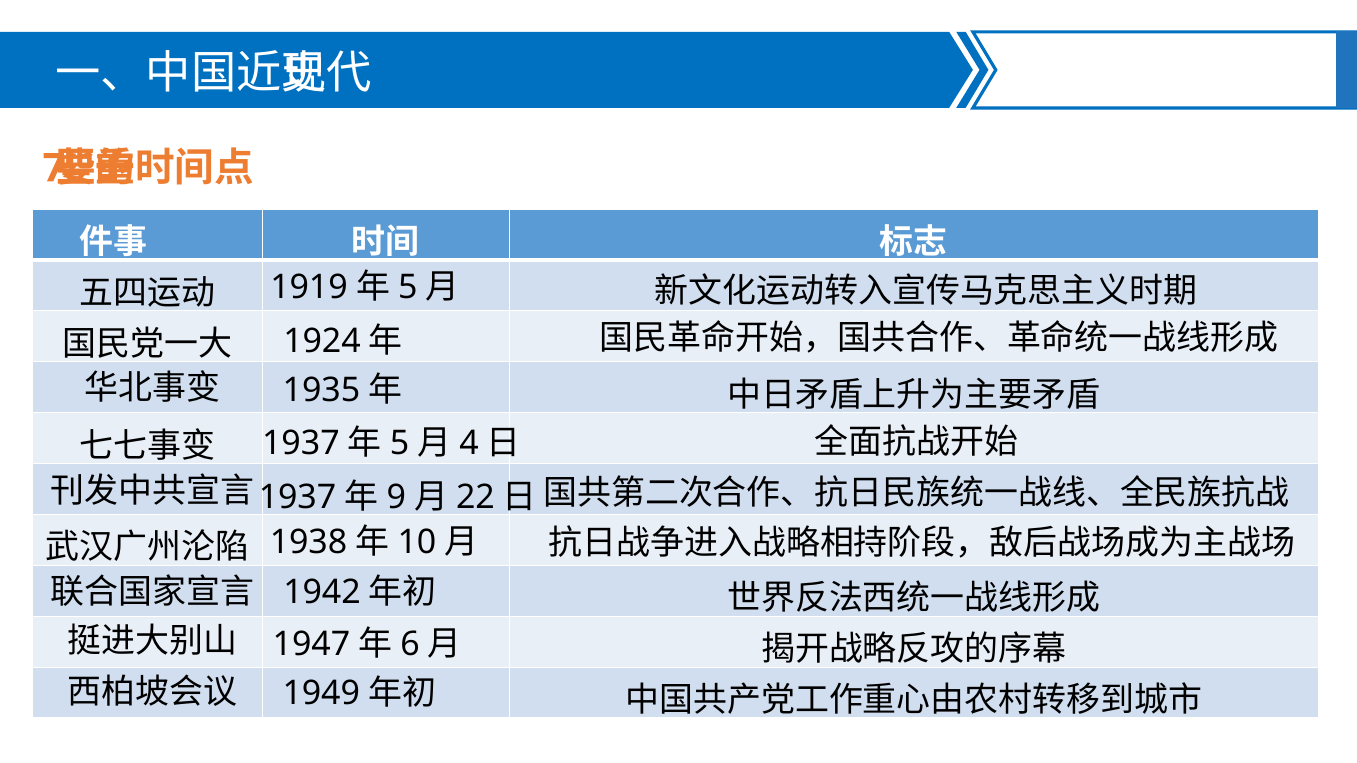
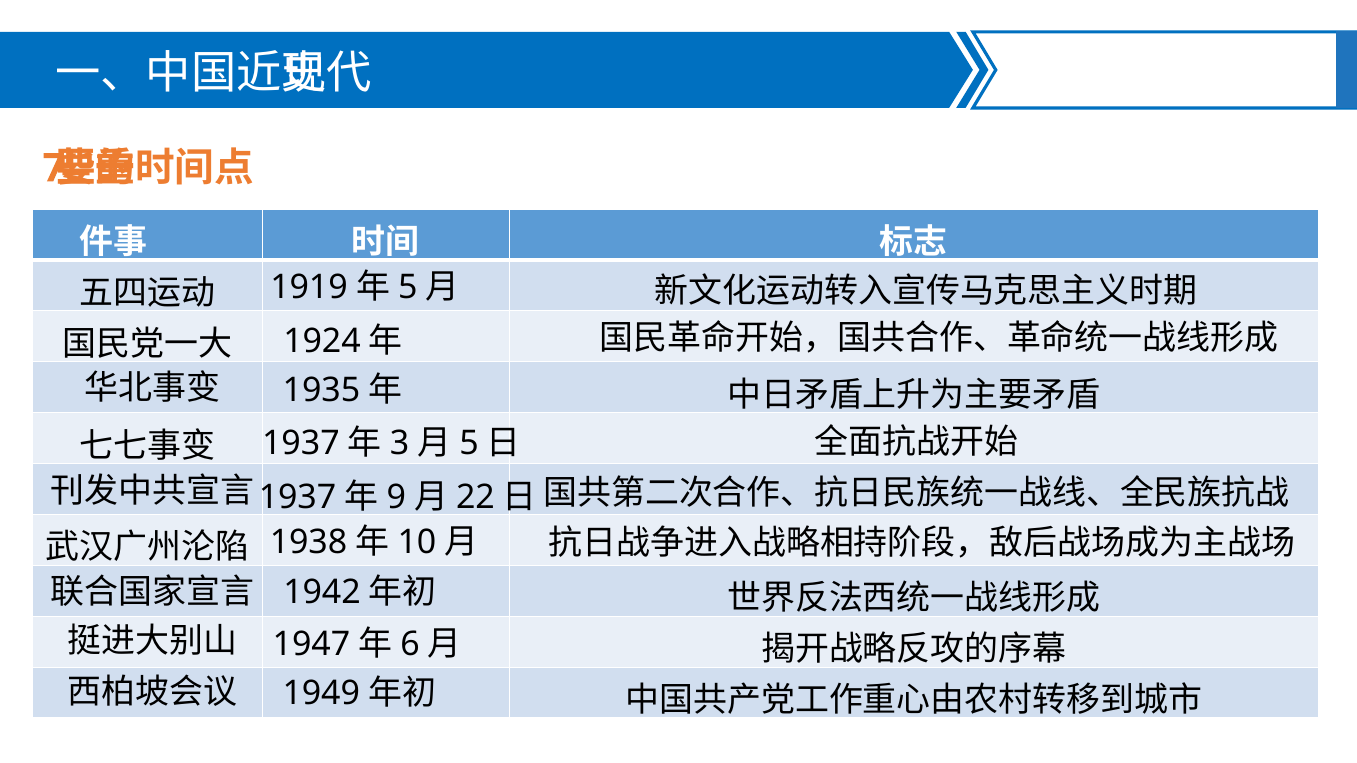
5: 5 -> 3 (400, 444)
4: 4 -> 5 (469, 444)
